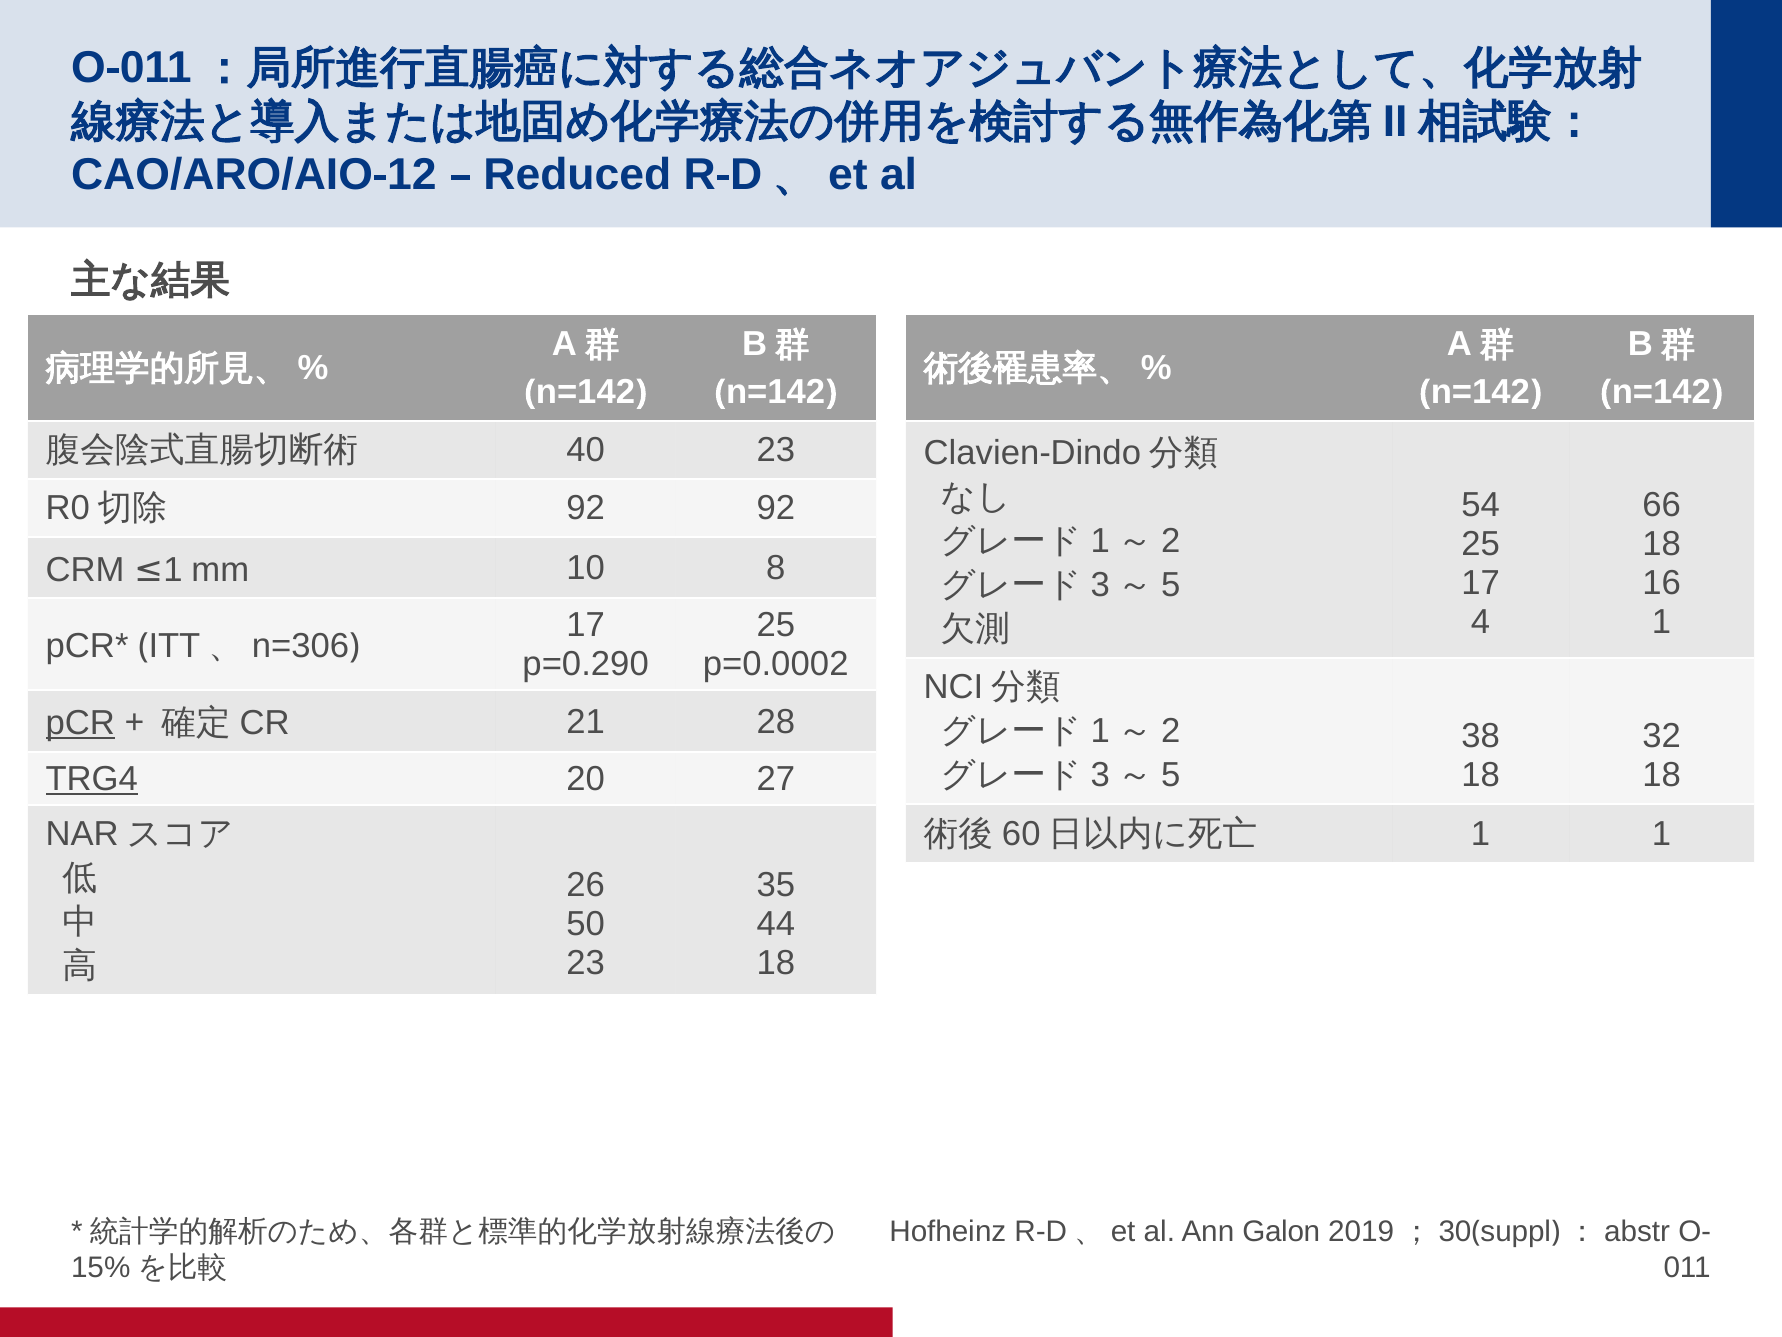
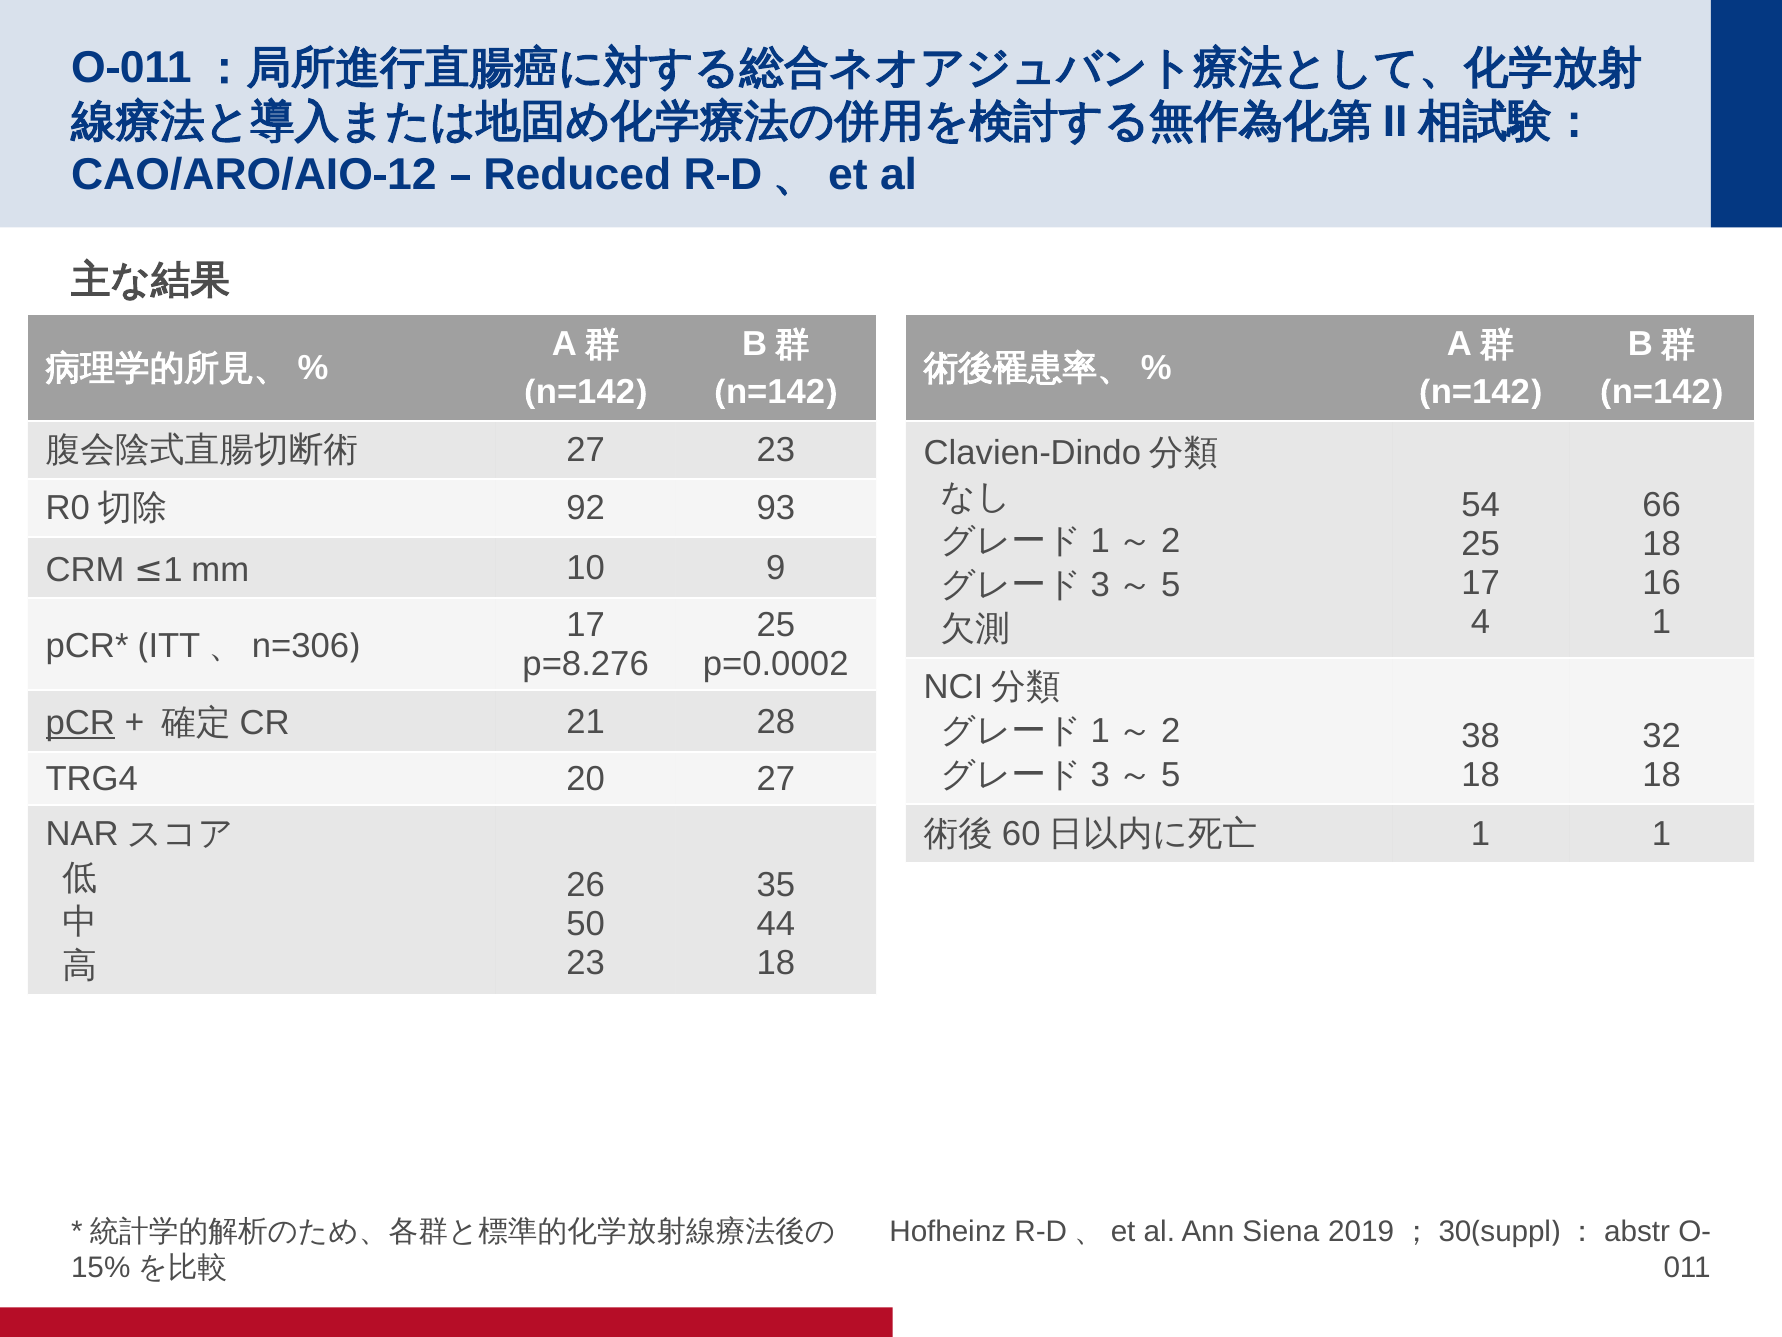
40: 40 -> 27 (586, 450)
92 92: 92 -> 93 (776, 508)
8: 8 -> 9 (776, 568)
p=0.290: p=0.290 -> p=8.276 (586, 664)
TRG4 underline: present -> none (92, 779)
Galon: Galon -> Siena (1281, 1232)
